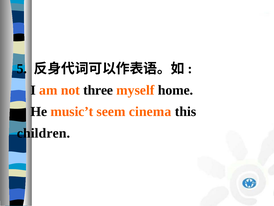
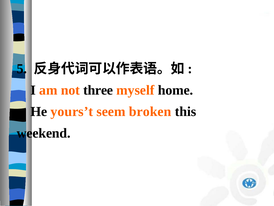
music’t: music’t -> yours’t (72, 111)
cinema: cinema -> broken (150, 111)
children: children -> weekend (44, 133)
